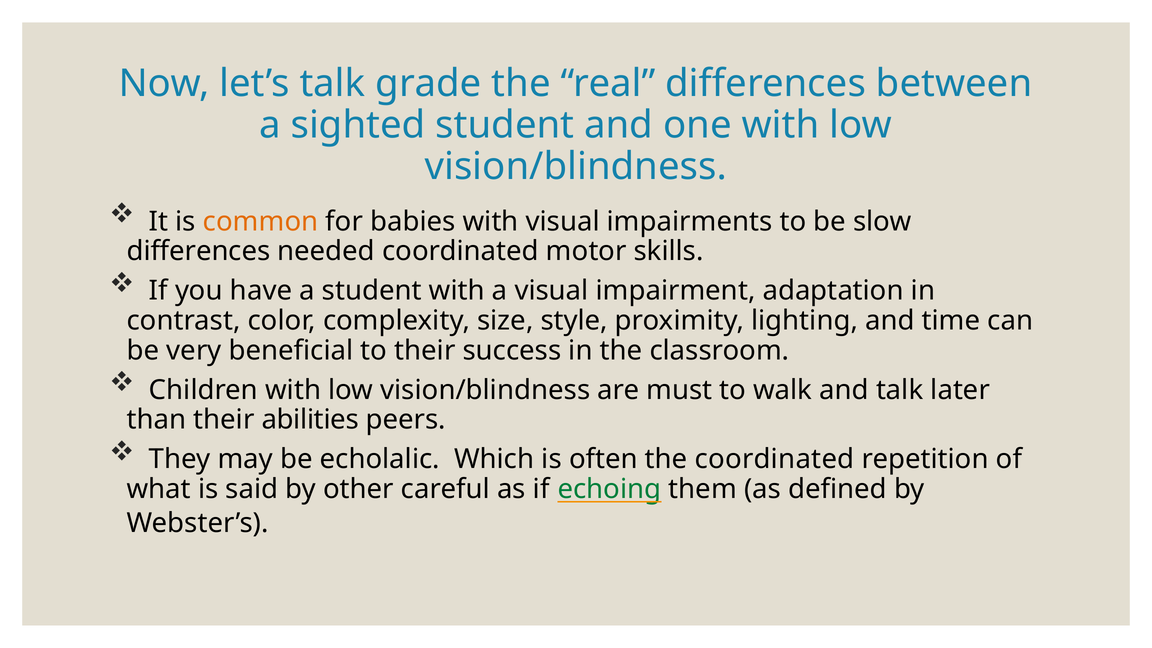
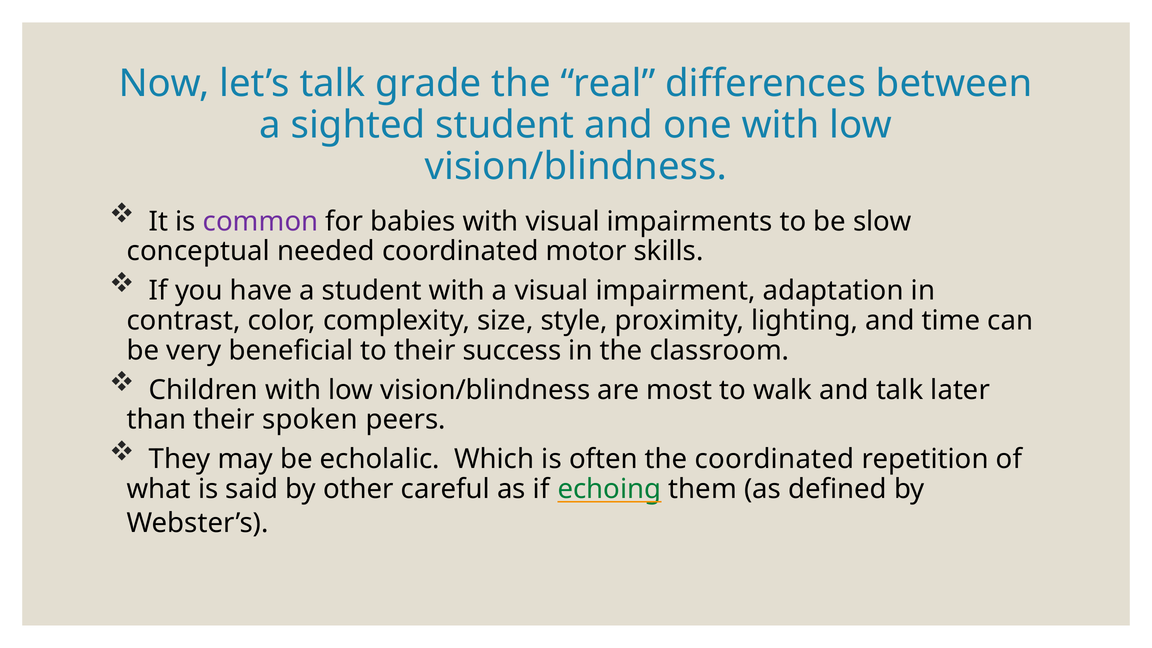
common colour: orange -> purple (261, 222)
differences: differences -> conceptual (198, 251)
must: must -> most (679, 390)
abilities: abilities -> spoken (310, 420)
